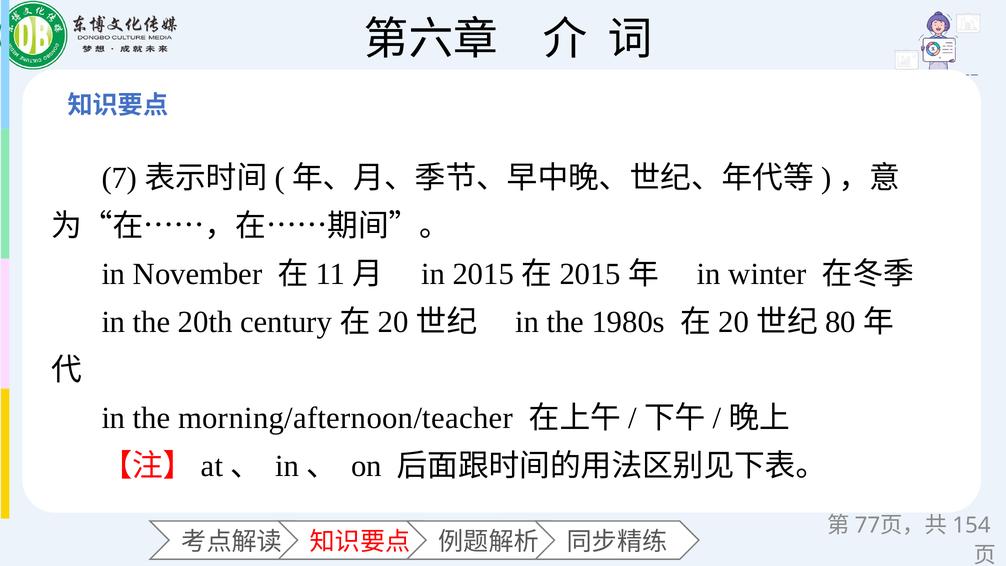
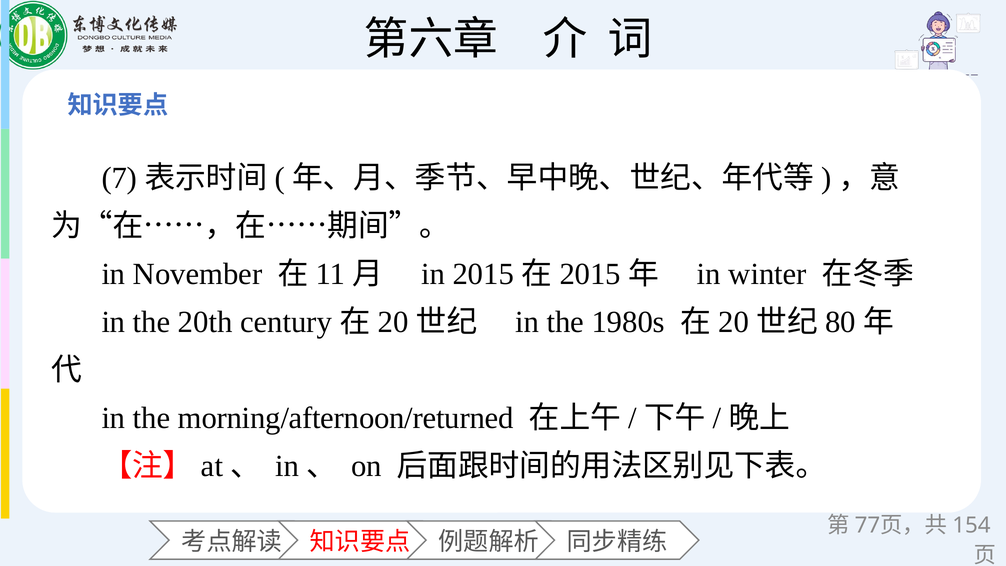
morning/afternoon/teacher: morning/afternoon/teacher -> morning/afternoon/returned (346, 418)
